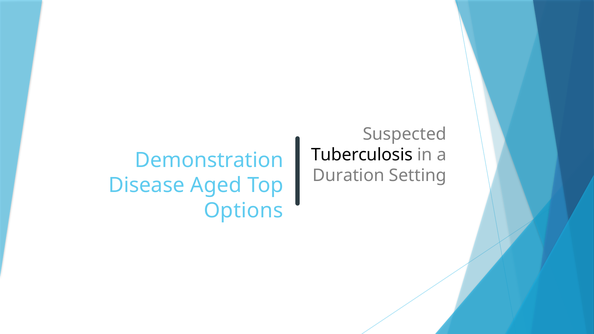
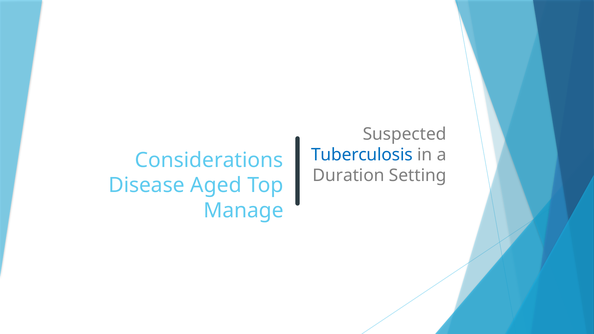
Tuberculosis colour: black -> blue (362, 155)
Demonstration: Demonstration -> Considerations (209, 160)
Options: Options -> Manage (244, 211)
